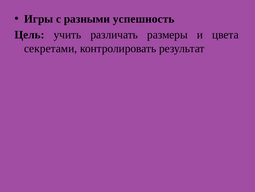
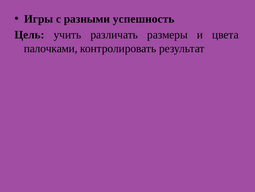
секретами: секретами -> палочками (51, 48)
